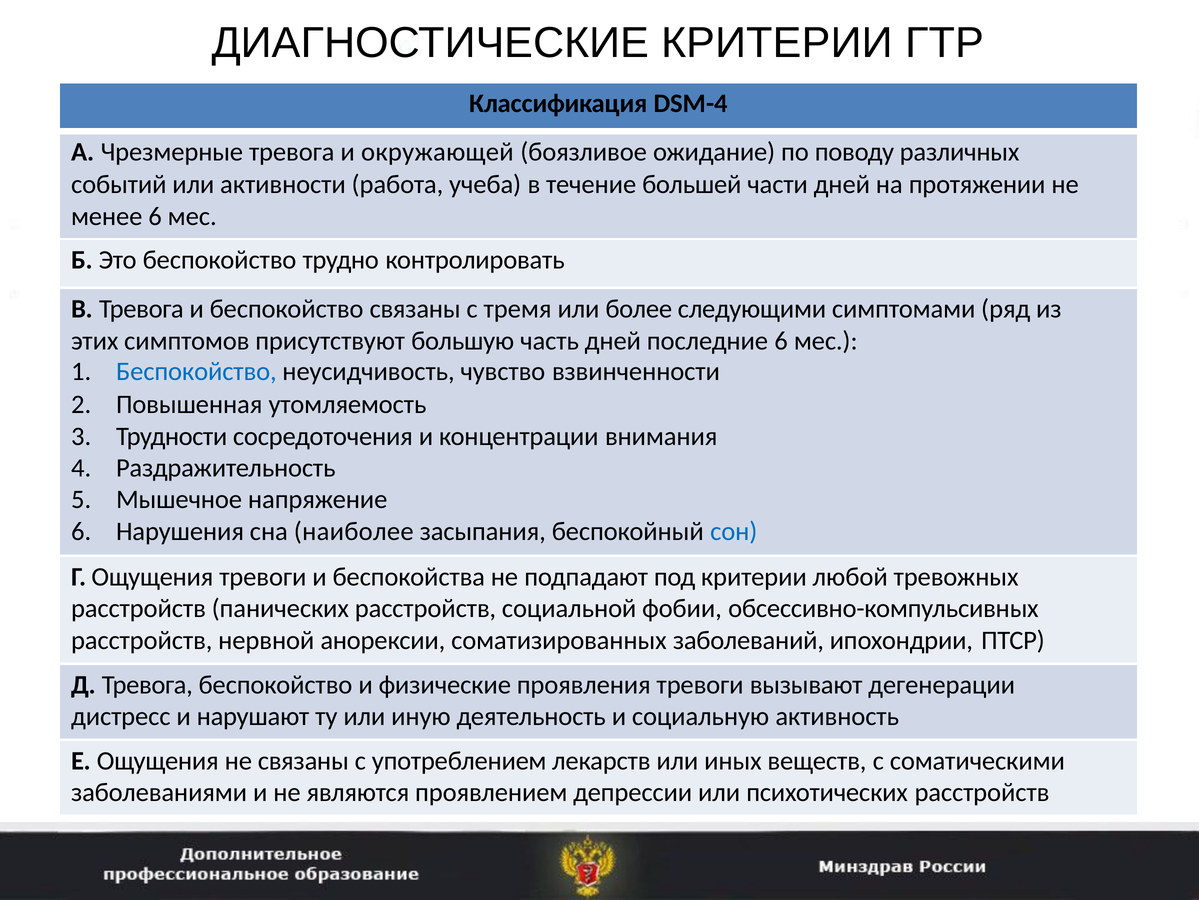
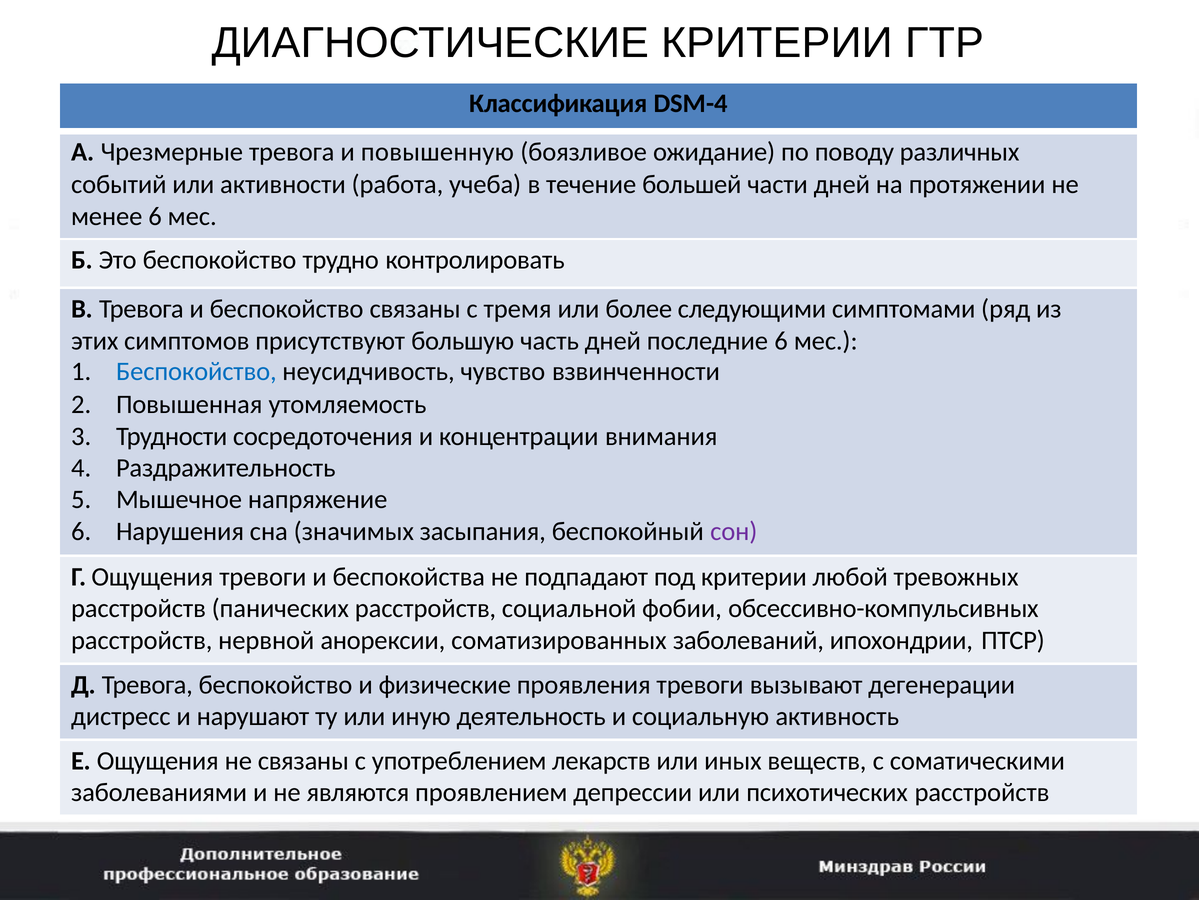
окружающей: окружающей -> повышенную (437, 152)
наиболее: наиболее -> значимых (354, 531)
сон colour: blue -> purple (734, 531)
